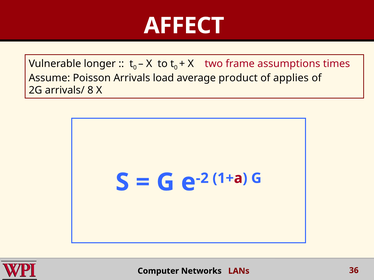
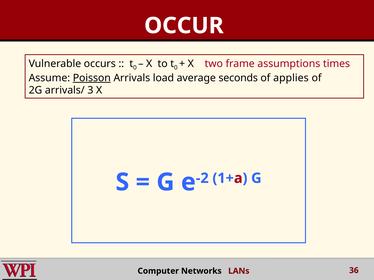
AFFECT: AFFECT -> OCCUR (184, 26)
longer: longer -> occurs (100, 64)
Poisson underline: none -> present (92, 78)
product: product -> seconds (238, 78)
8: 8 -> 3 (90, 90)
